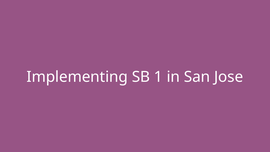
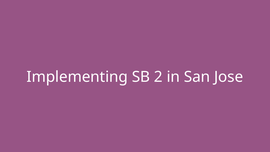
1: 1 -> 2 (158, 77)
